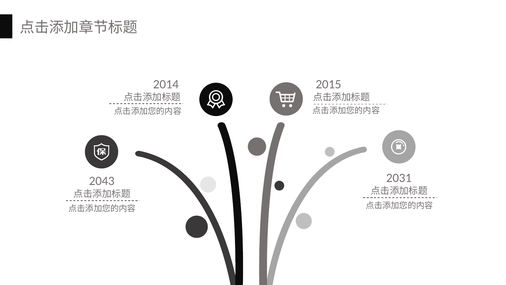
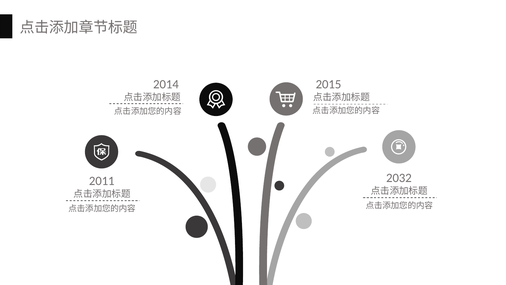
2031: 2031 -> 2032 (399, 178)
2043: 2043 -> 2011 (102, 181)
